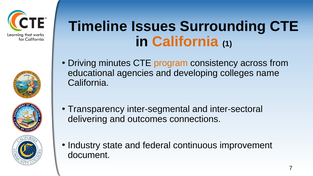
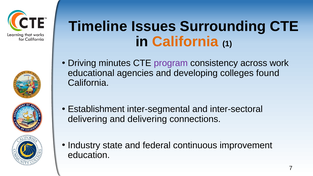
program colour: orange -> purple (171, 63)
from: from -> work (279, 63)
name: name -> found (268, 73)
Transparency: Transparency -> Establishment (96, 109)
and outcomes: outcomes -> delivering (147, 119)
document: document -> education (89, 155)
